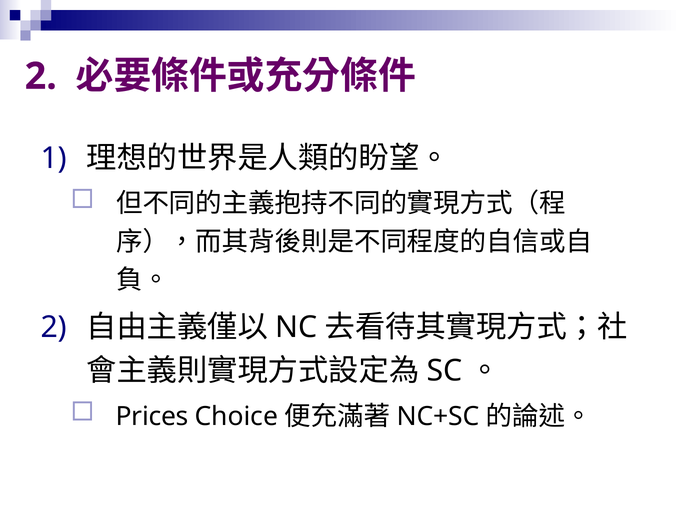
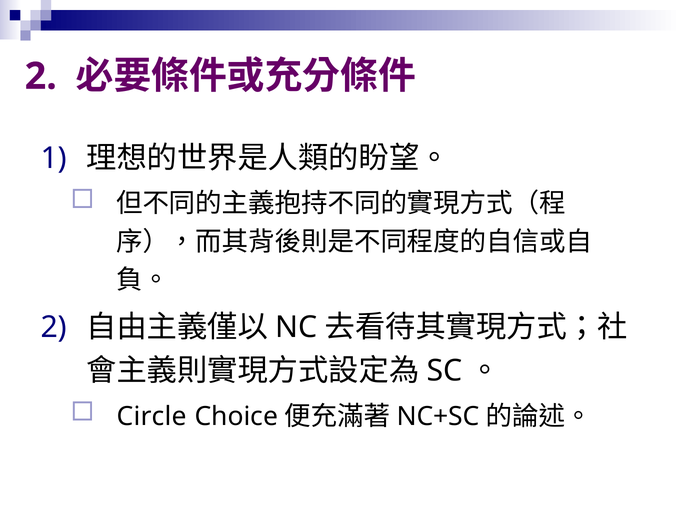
Prices: Prices -> Circle (152, 417)
